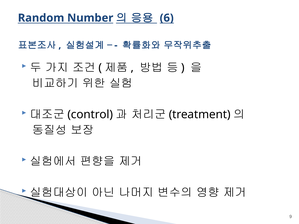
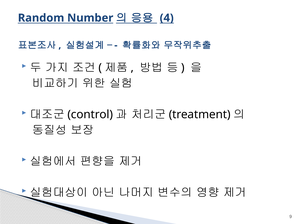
6: 6 -> 4 (167, 18)
